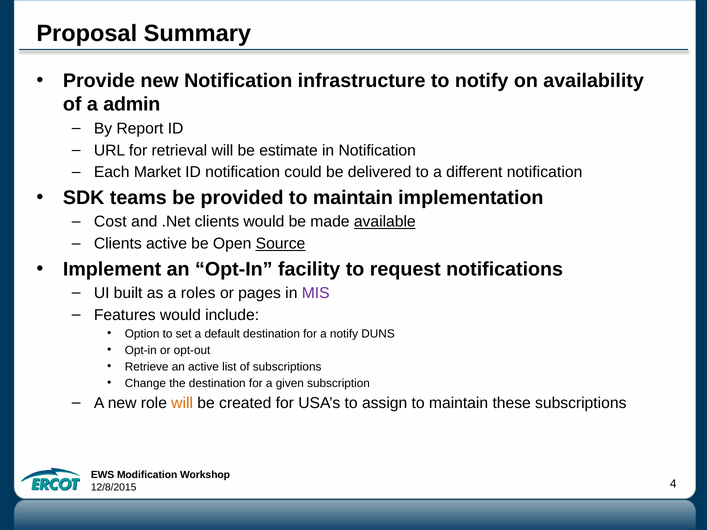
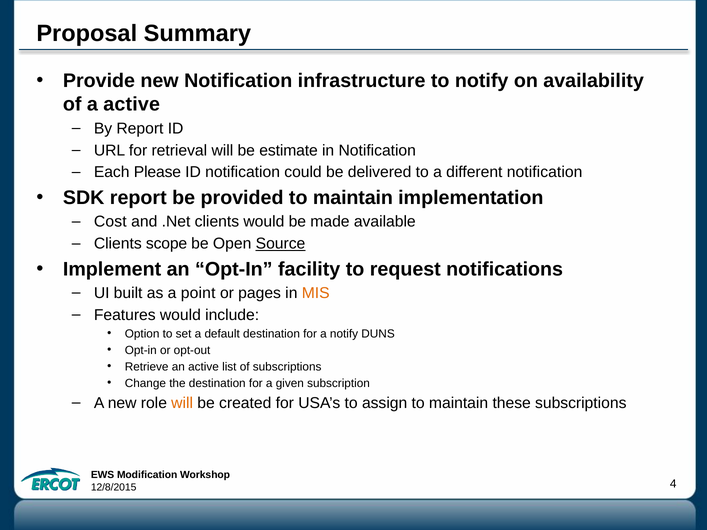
a admin: admin -> active (132, 104)
Market: Market -> Please (157, 172)
SDK teams: teams -> report (138, 198)
available underline: present -> none (385, 222)
Clients active: active -> scope (167, 244)
roles: roles -> point (198, 293)
MIS colour: purple -> orange (316, 293)
